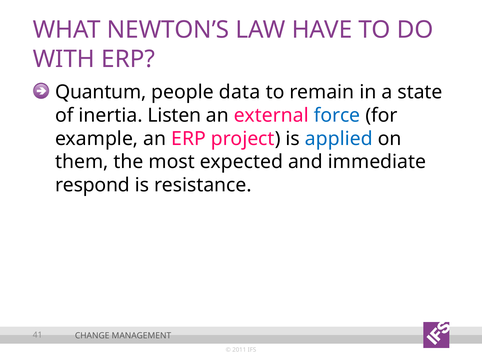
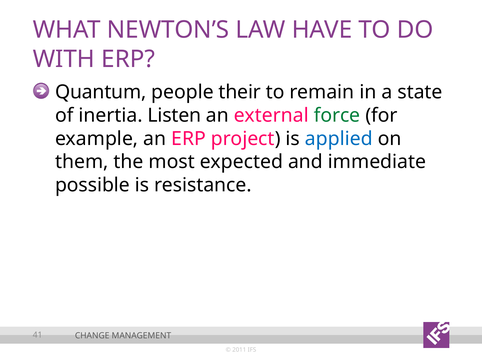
data: data -> their (240, 92)
force colour: blue -> green (337, 116)
respond: respond -> possible (92, 185)
